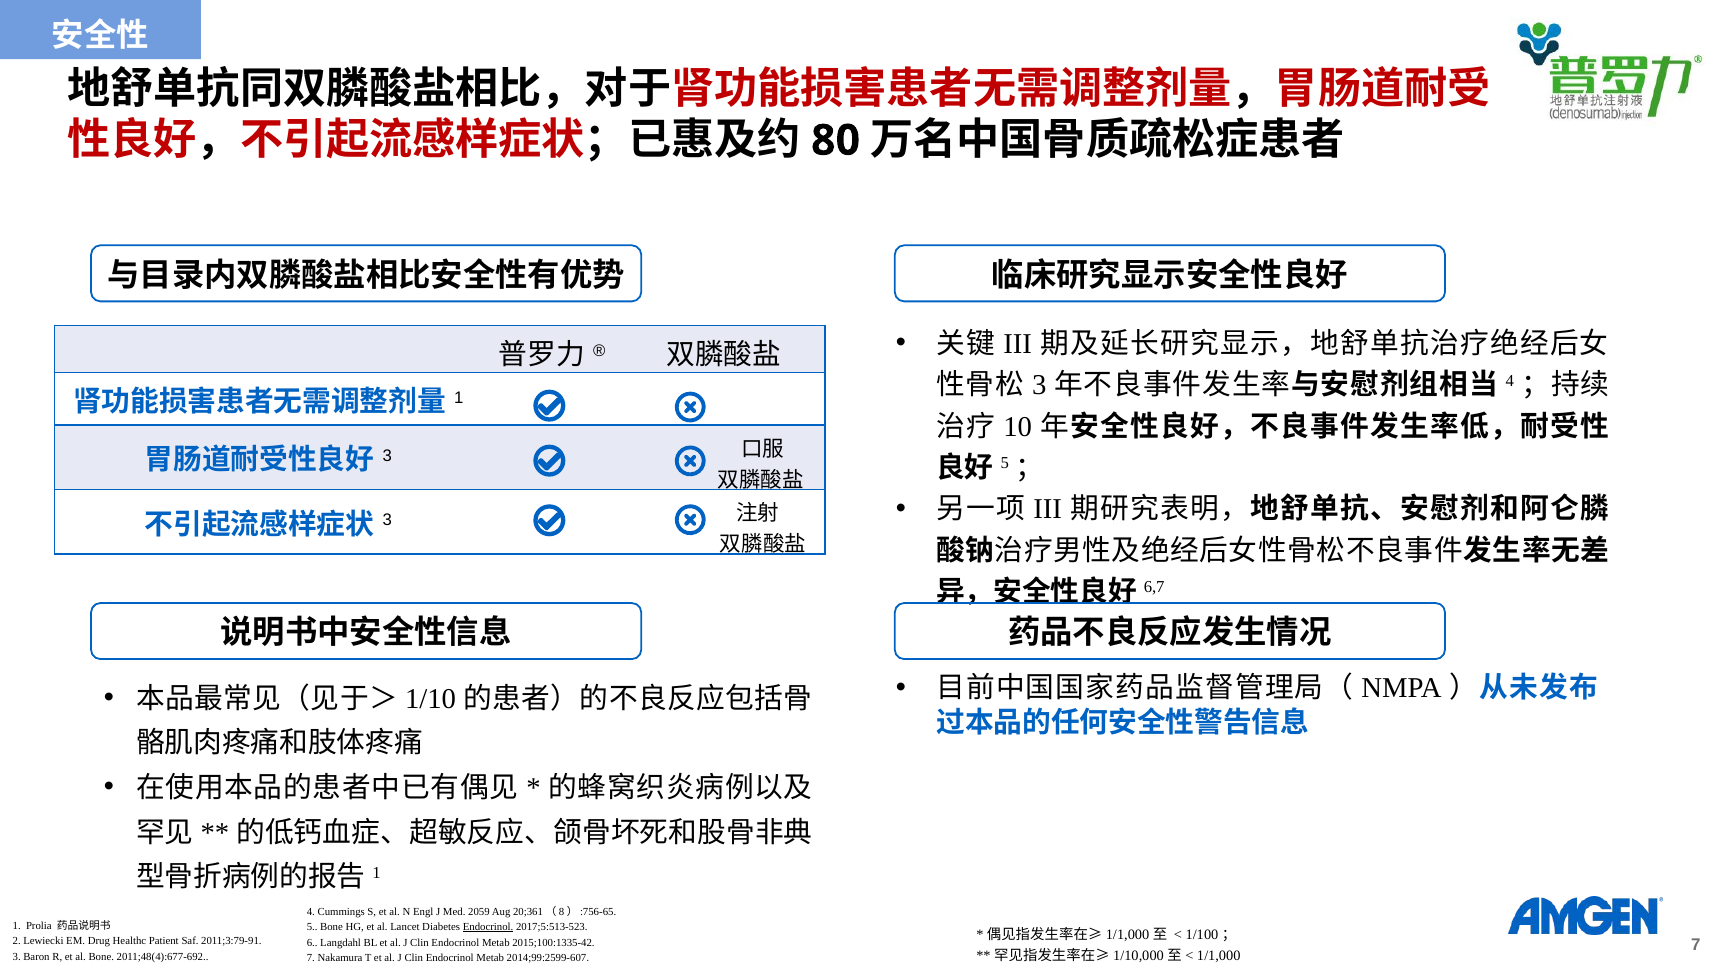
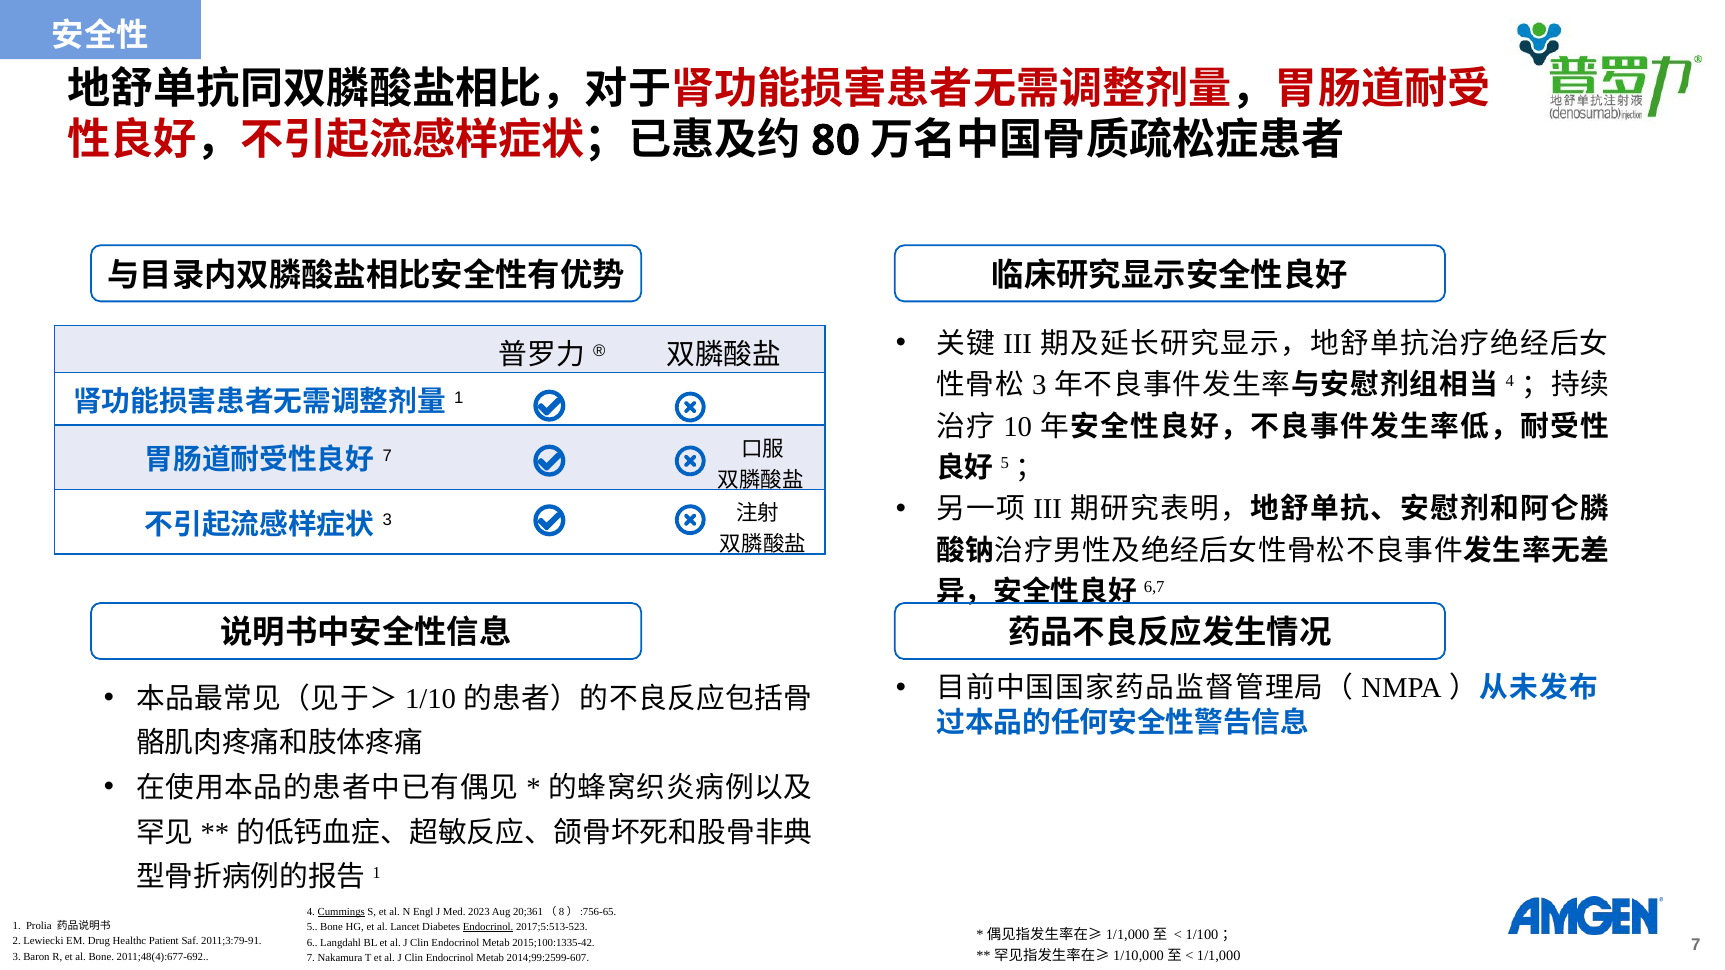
3: 3 -> 7 (387, 456)
Cummings underline: none -> present (341, 912)
2059: 2059 -> 2023 (479, 912)
